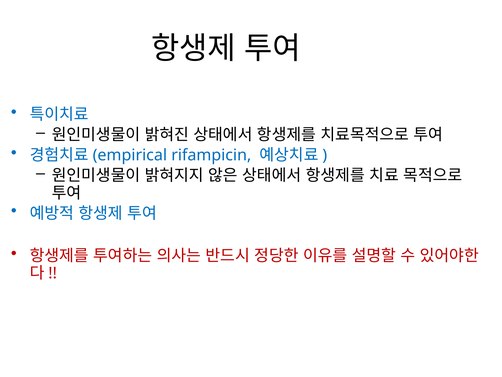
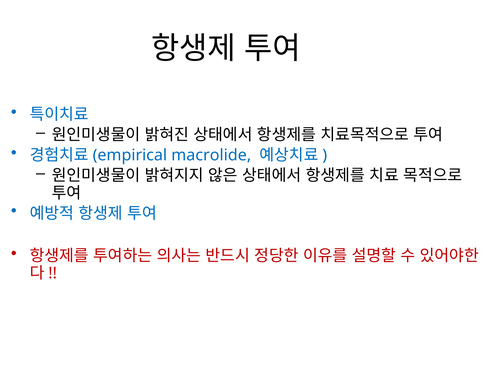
rifampicin: rifampicin -> macrolide (211, 155)
